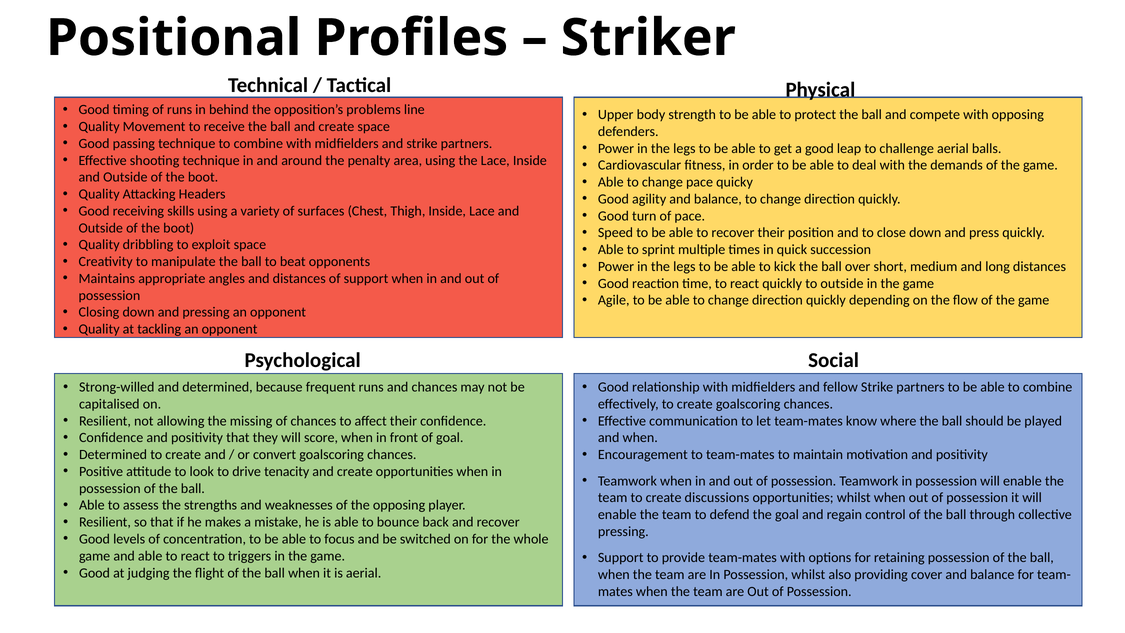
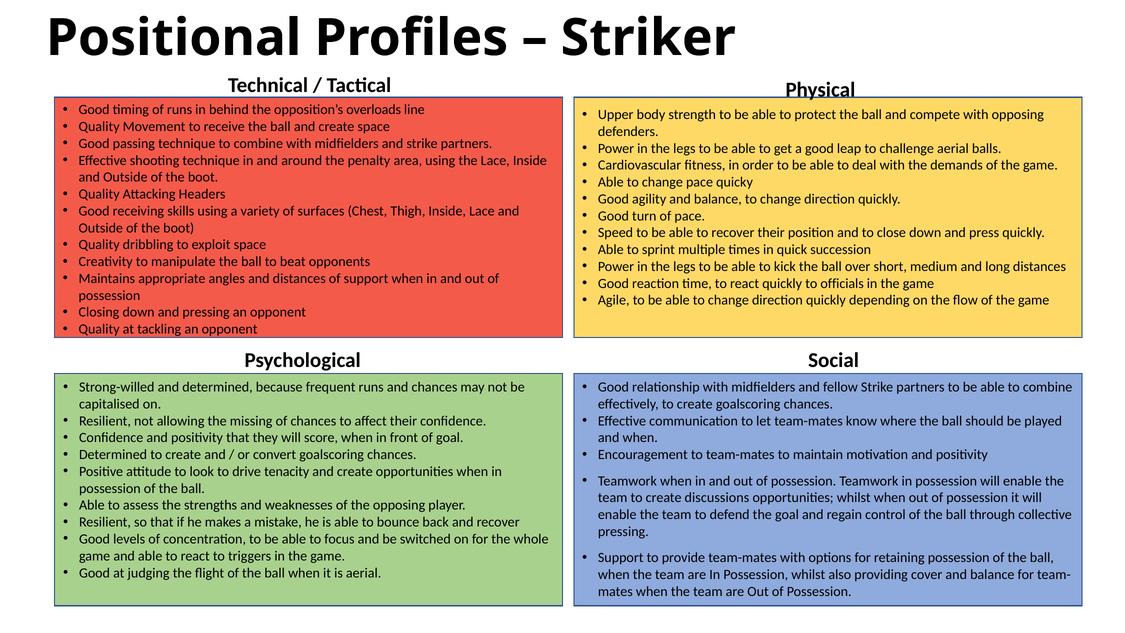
problems: problems -> overloads (374, 110)
to outside: outside -> officials (842, 283)
